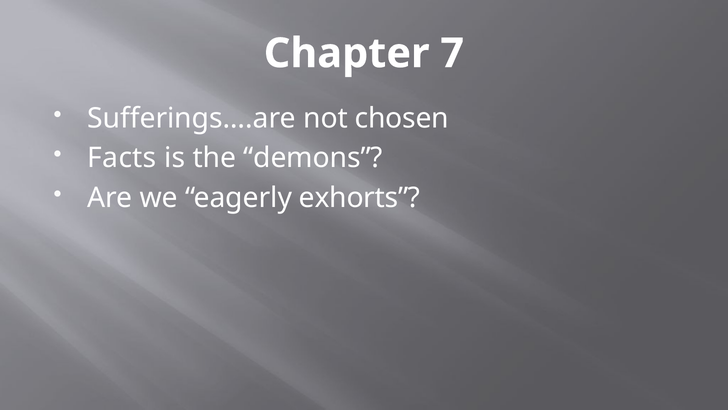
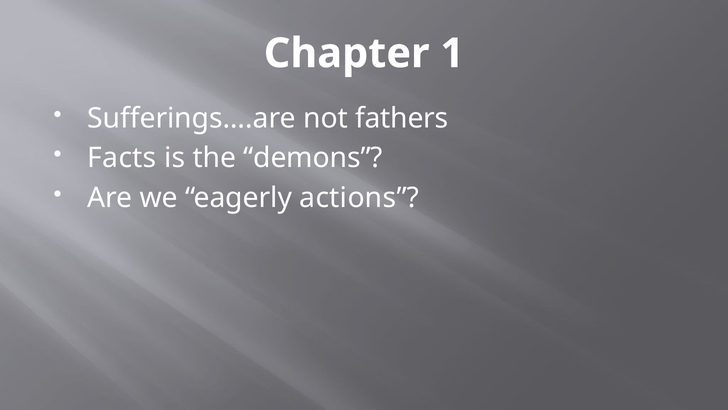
7: 7 -> 1 (452, 53)
chosen: chosen -> fathers (402, 118)
exhorts: exhorts -> actions (359, 197)
